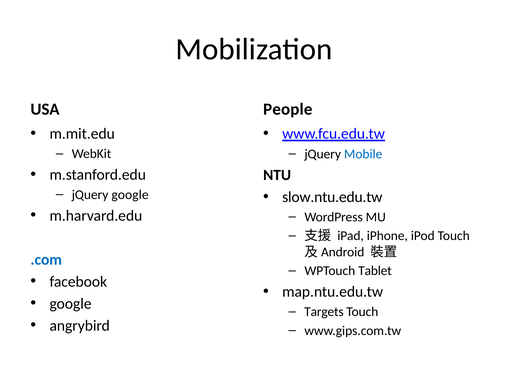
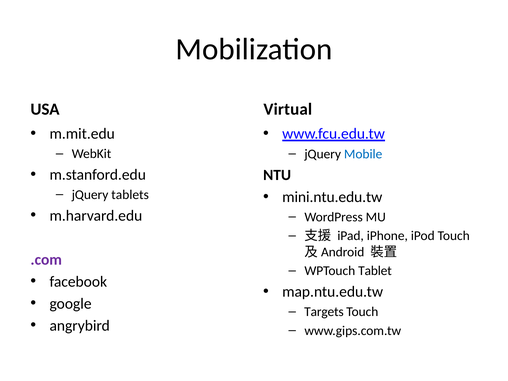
People: People -> Virtual (288, 109)
jQuery google: google -> tablets (130, 195)
slow.ntu.edu.tw: slow.ntu.edu.tw -> mini.ntu.edu.tw (332, 197)
.com colour: blue -> purple (46, 260)
